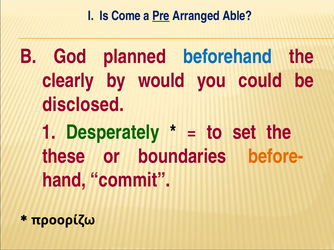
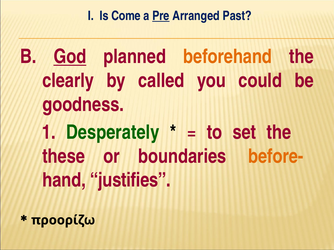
Able: Able -> Past (237, 16)
God underline: none -> present (70, 57)
beforehand colour: blue -> orange (228, 57)
would: would -> called (161, 81)
disclosed: disclosed -> goodness (83, 105)
commit: commit -> justifies (130, 181)
